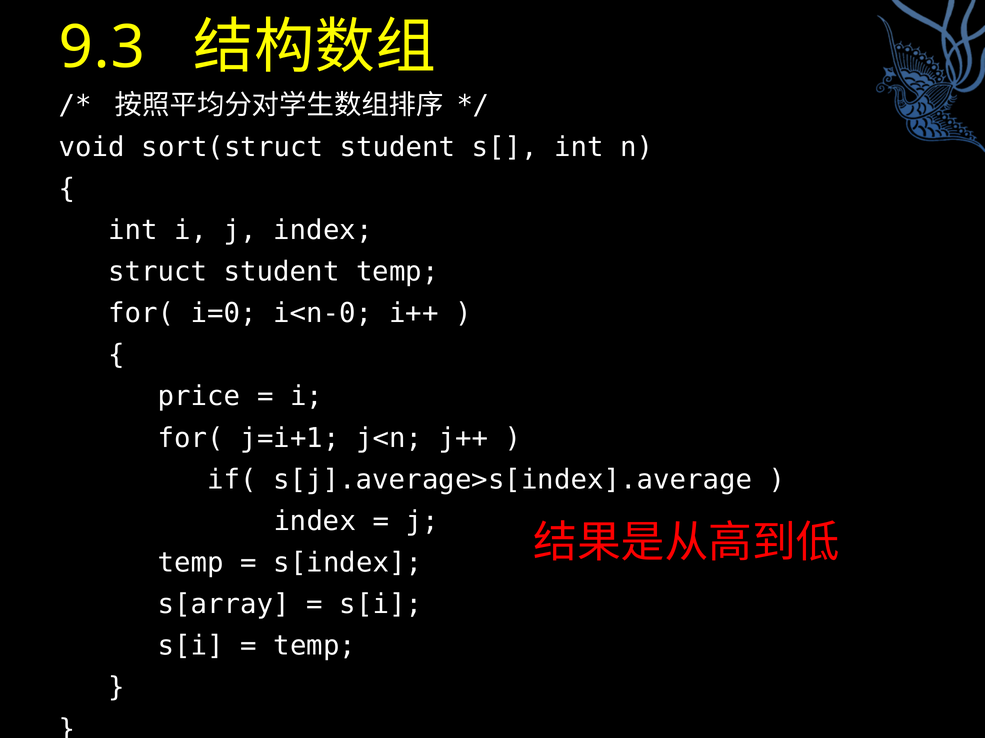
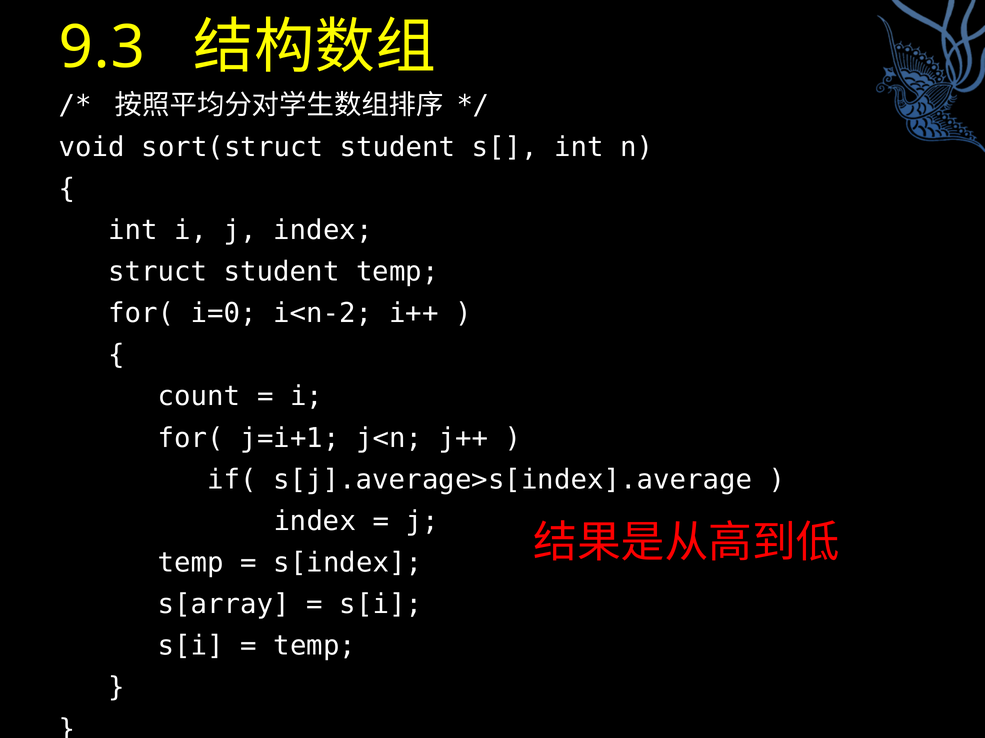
i<n-0: i<n-0 -> i<n-2 (323, 314)
price: price -> count (199, 397)
